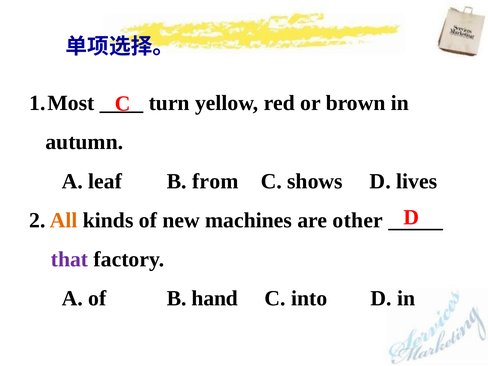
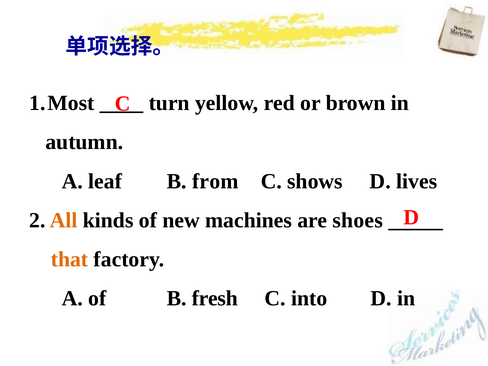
other: other -> shoes (358, 220)
that colour: purple -> orange (70, 259)
hand: hand -> fresh (215, 298)
